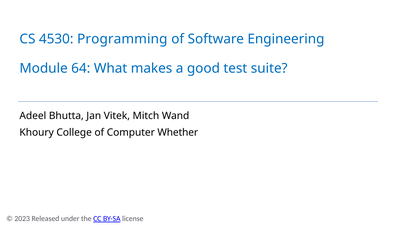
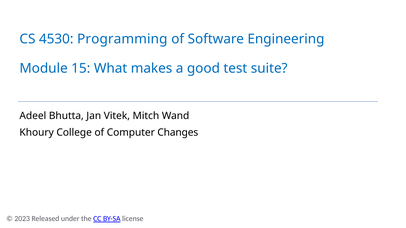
64: 64 -> 15 (81, 68)
Whether: Whether -> Changes (178, 133)
